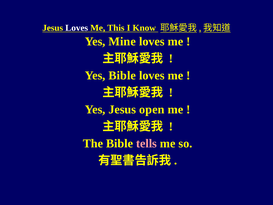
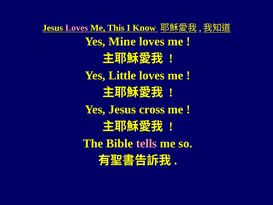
Loves colour: white -> pink (77, 28)
Yes Bible: Bible -> Little (122, 75)
open: open -> cross (152, 109)
